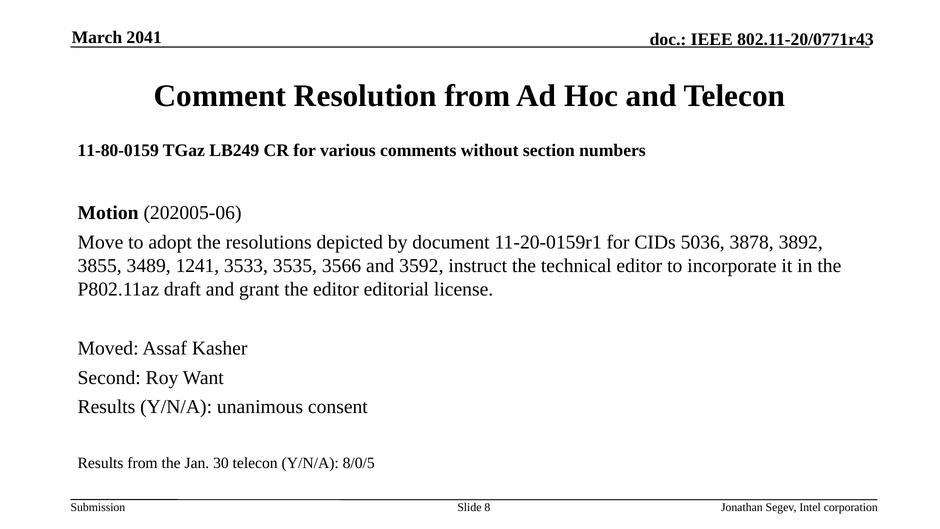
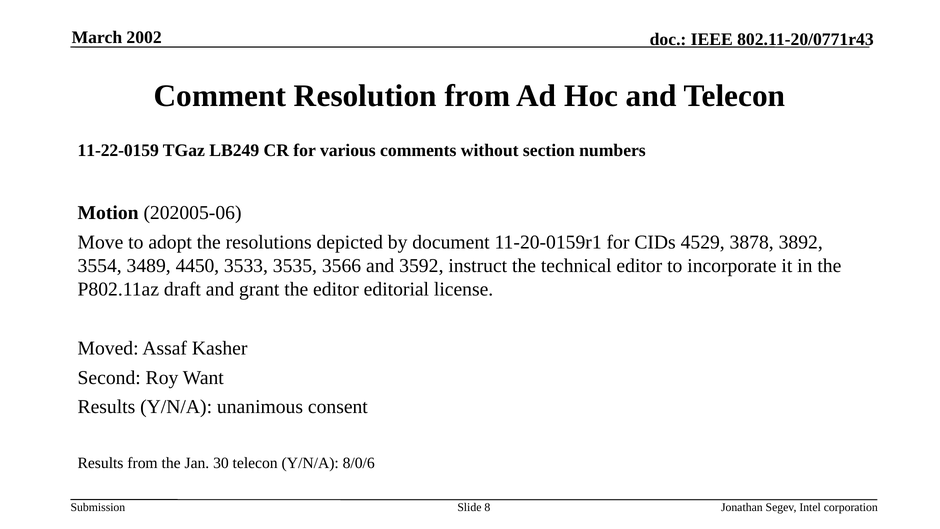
2041: 2041 -> 2002 (144, 37)
11-80-0159: 11-80-0159 -> 11-22-0159 (118, 150)
5036: 5036 -> 4529 (703, 242)
3855: 3855 -> 3554 (100, 266)
1241: 1241 -> 4450 (197, 266)
8/0/5: 8/0/5 -> 8/0/6 (359, 463)
